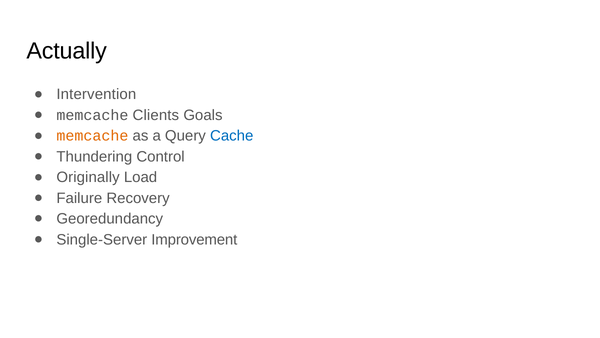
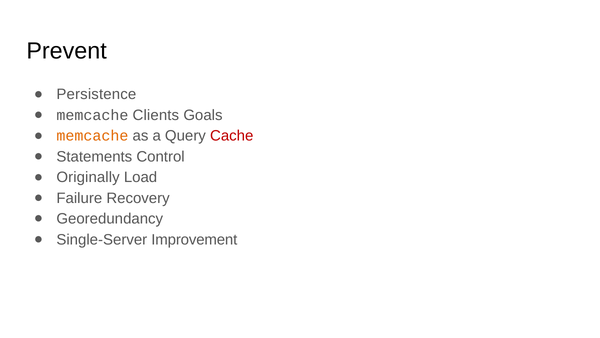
Actually: Actually -> Prevent (67, 51)
Intervention: Intervention -> Persistence (96, 94)
Cache colour: blue -> red (232, 136)
Thundering: Thundering -> Statements (94, 156)
